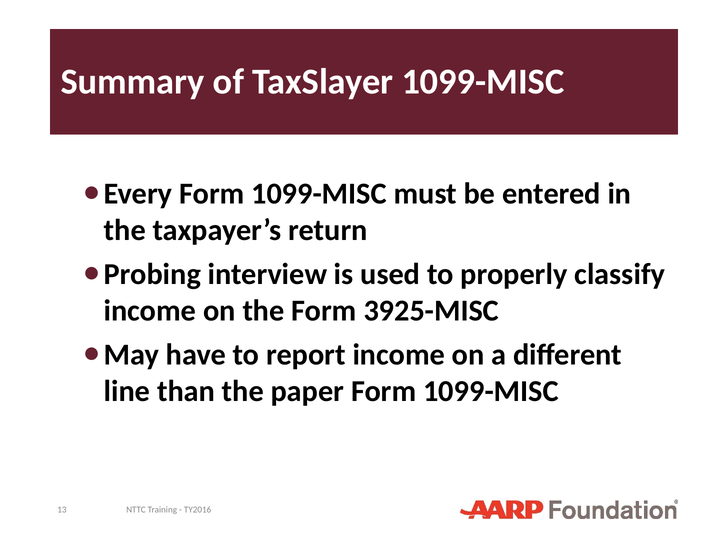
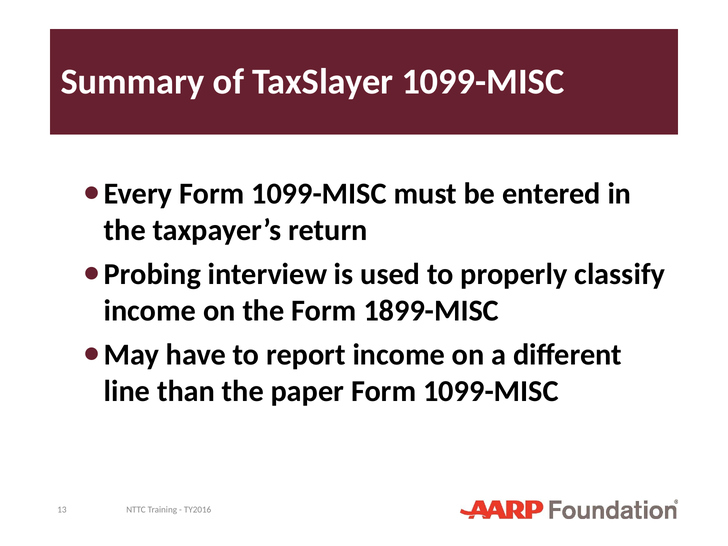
3925-MISC: 3925-MISC -> 1899-MISC (431, 311)
